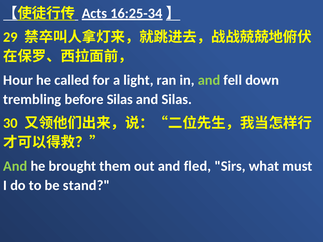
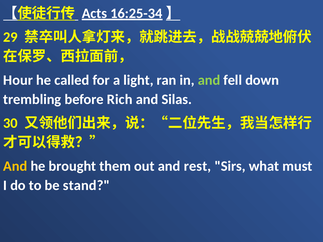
before Silas: Silas -> Rich (120, 99)
And colour: light green -> yellow (15, 166)
fled: fled -> rest (197, 166)
